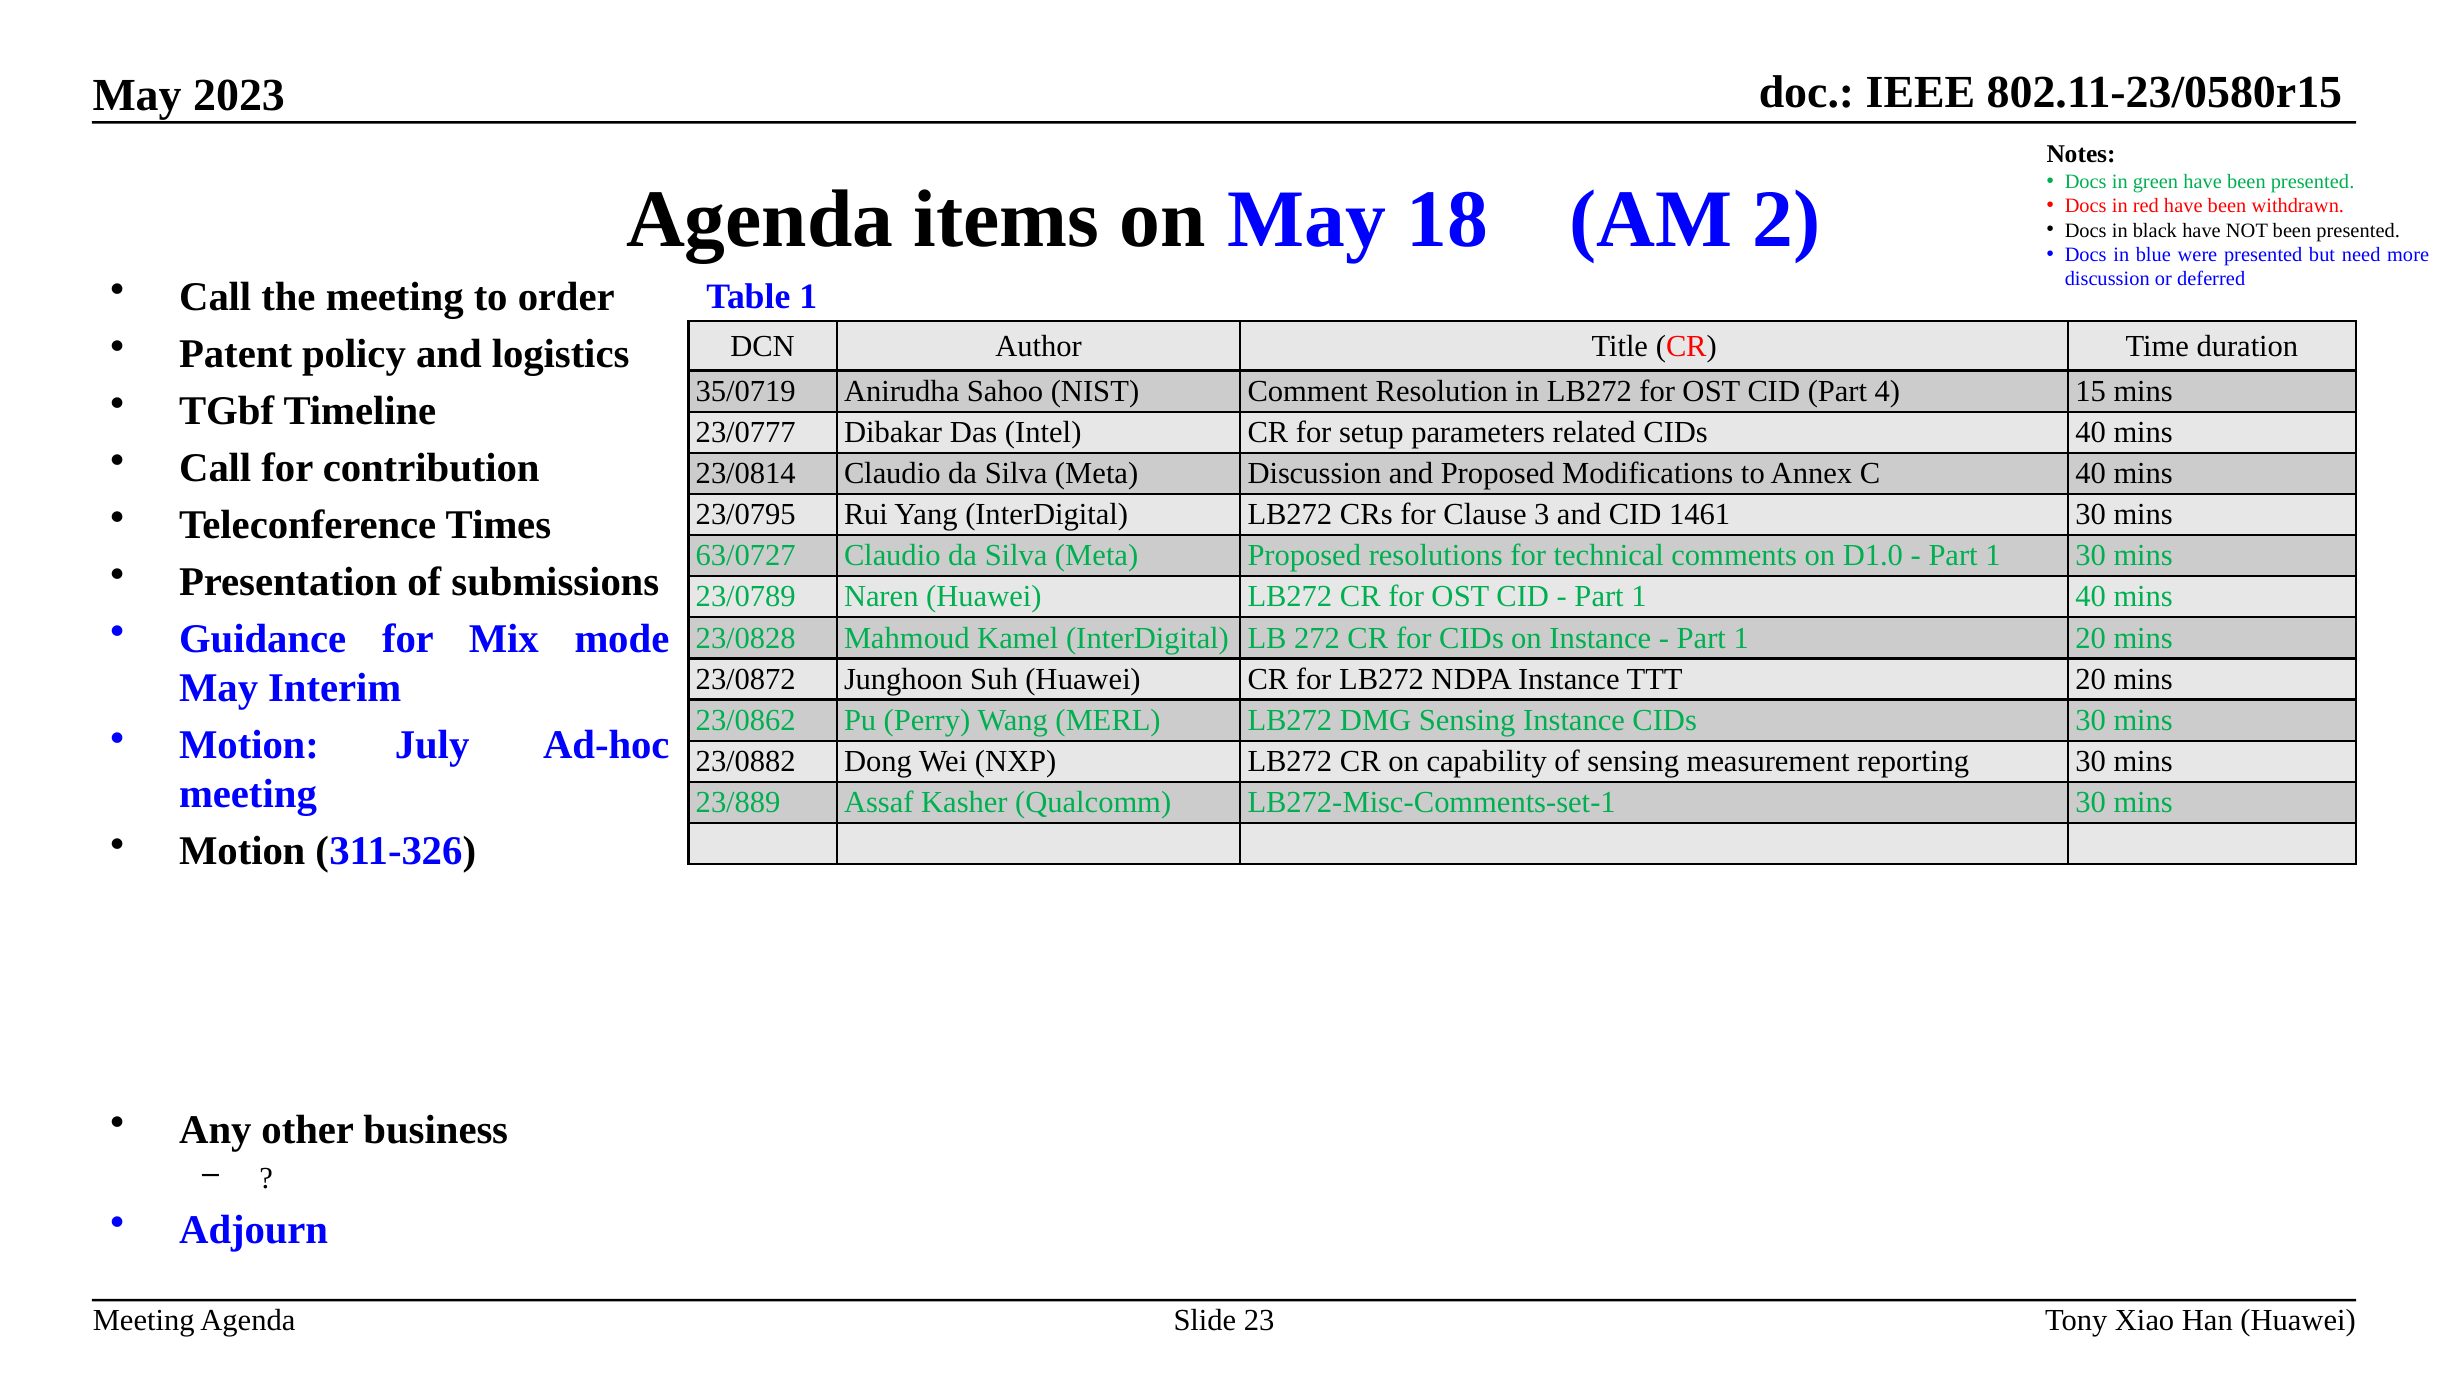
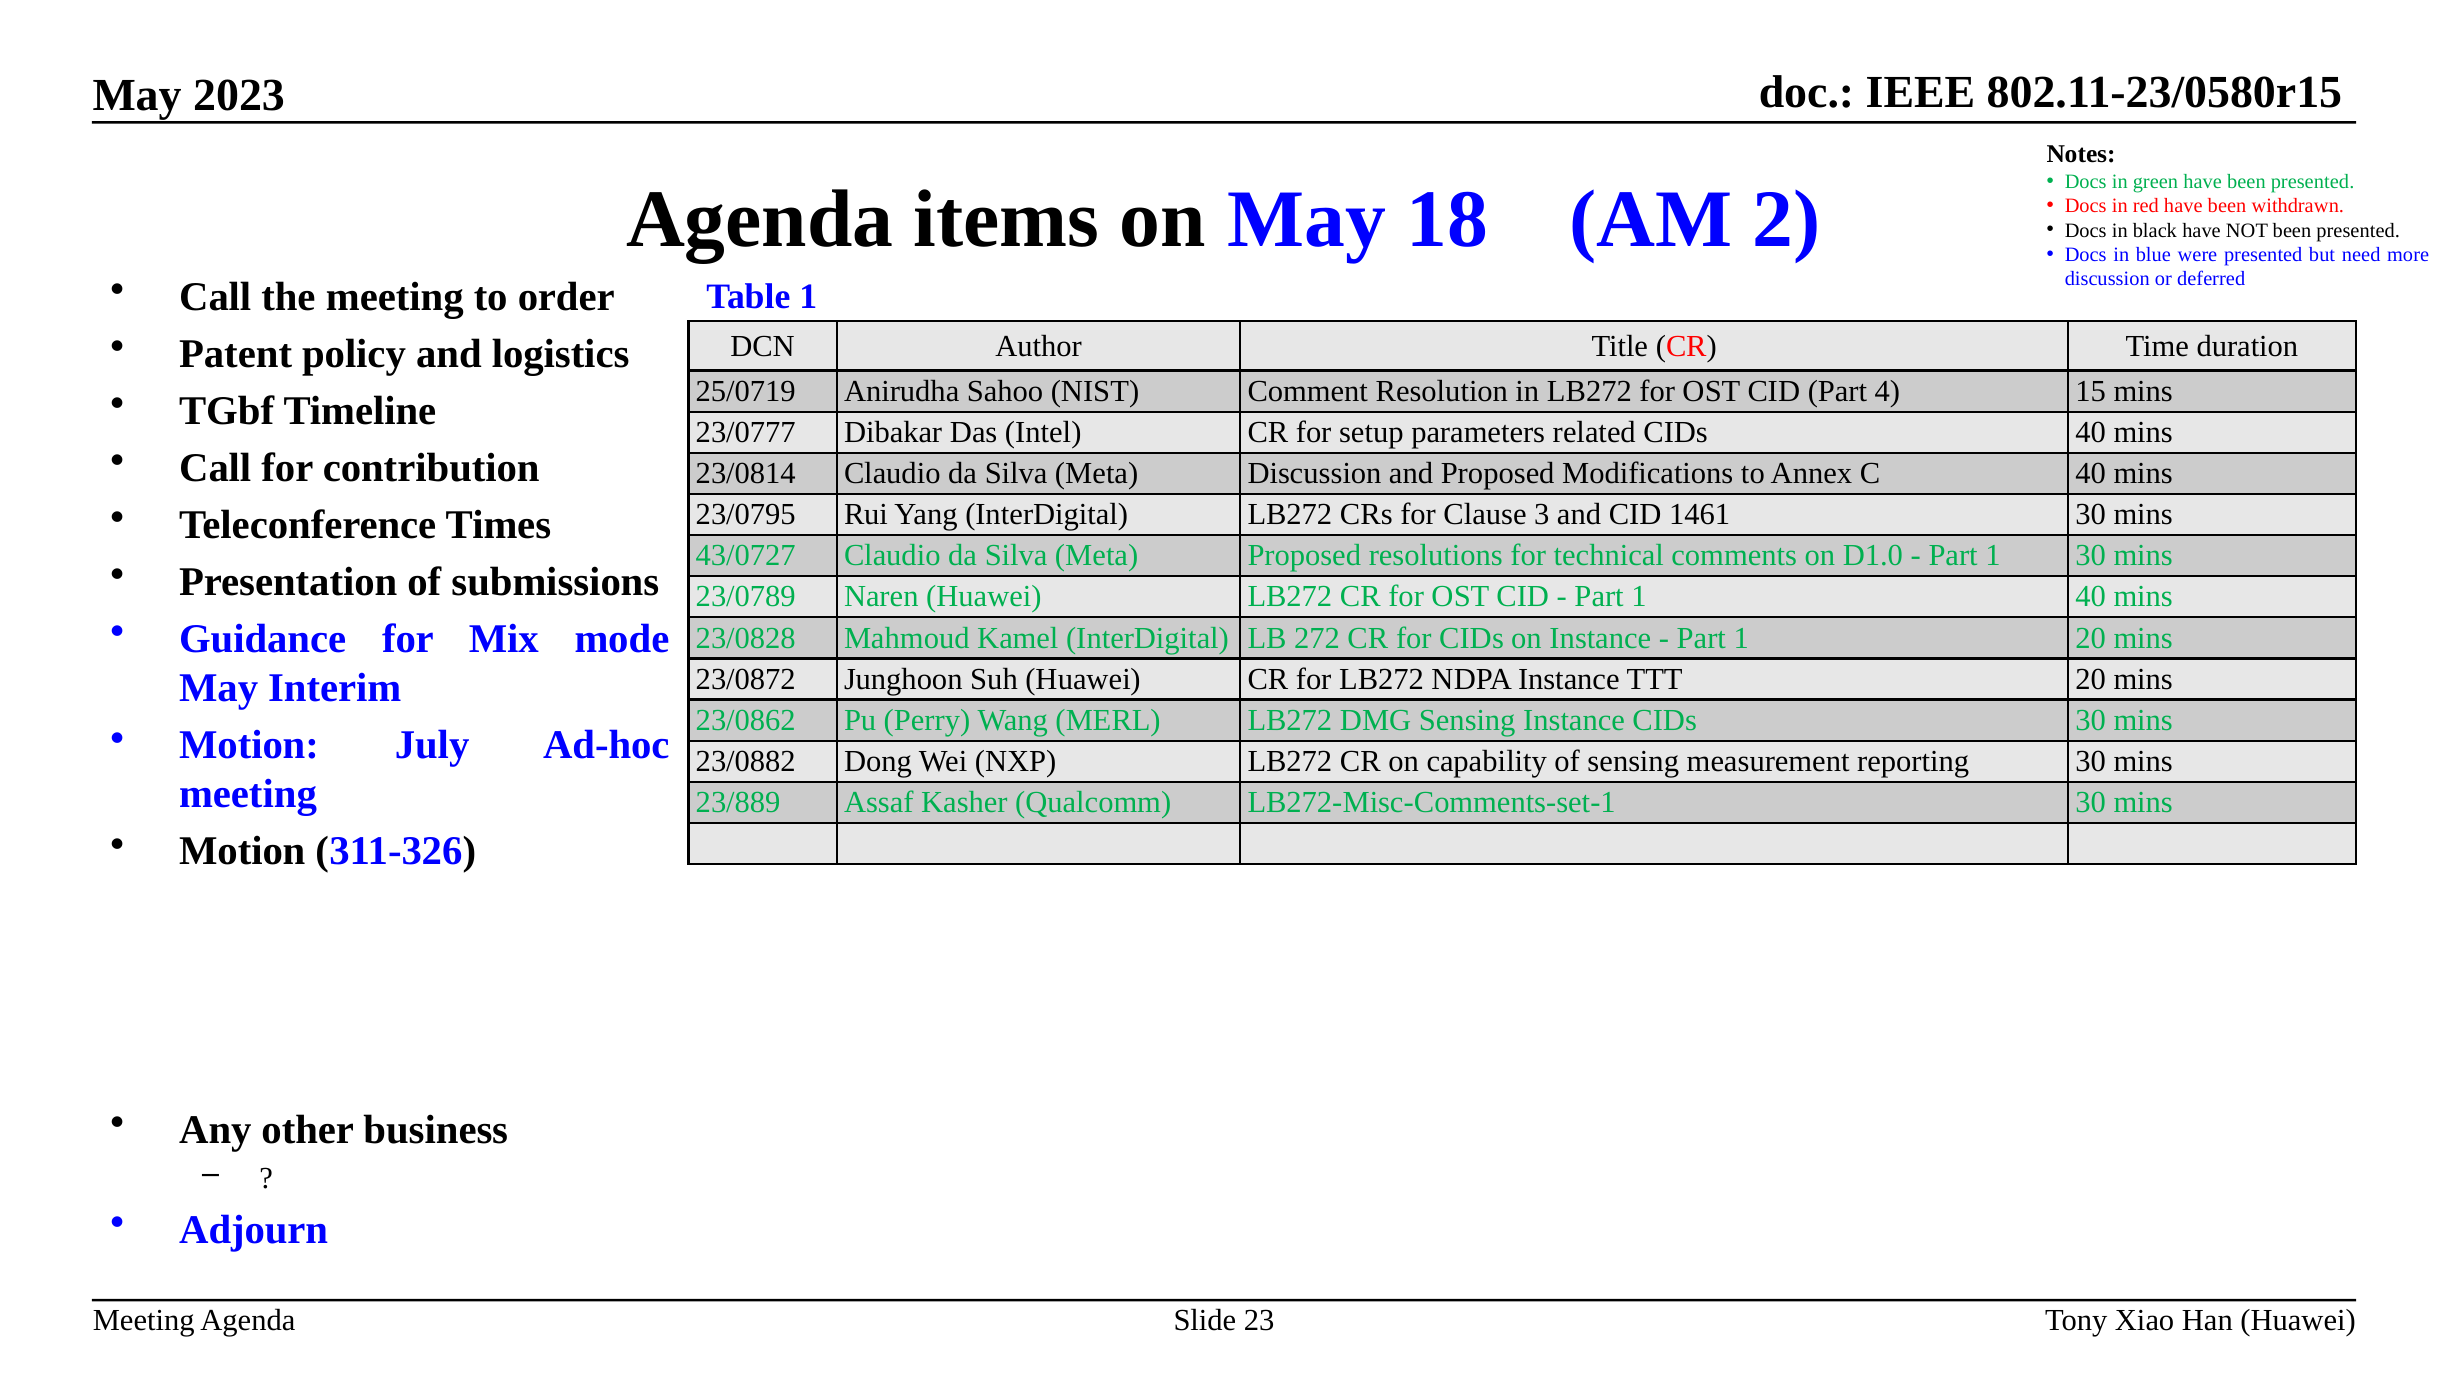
35/0719: 35/0719 -> 25/0719 (746, 391)
63/0727: 63/0727 -> 43/0727 (746, 556)
